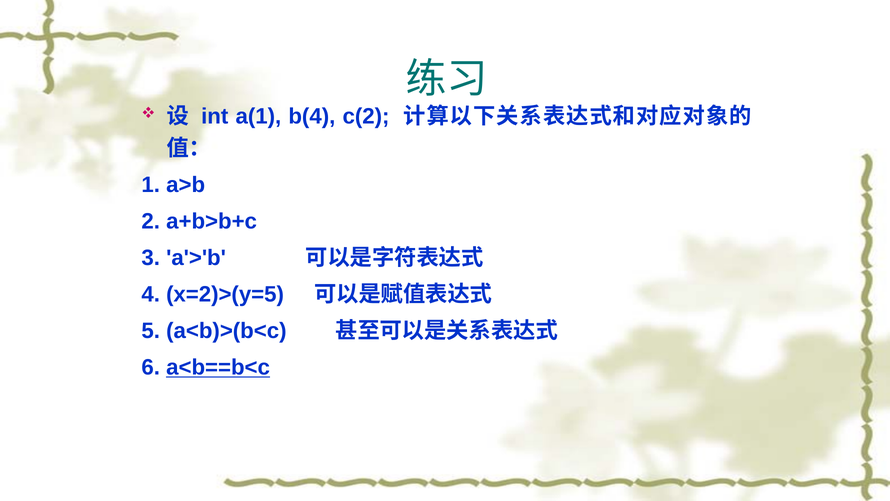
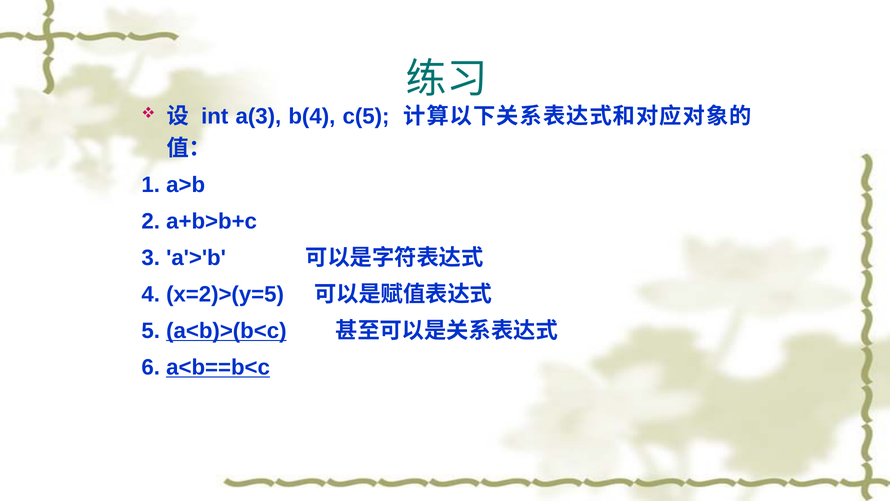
a(1: a(1 -> a(3 (258, 116)
c(2: c(2 -> c(5 (366, 116)
a<b)>(b<c underline: none -> present (226, 331)
